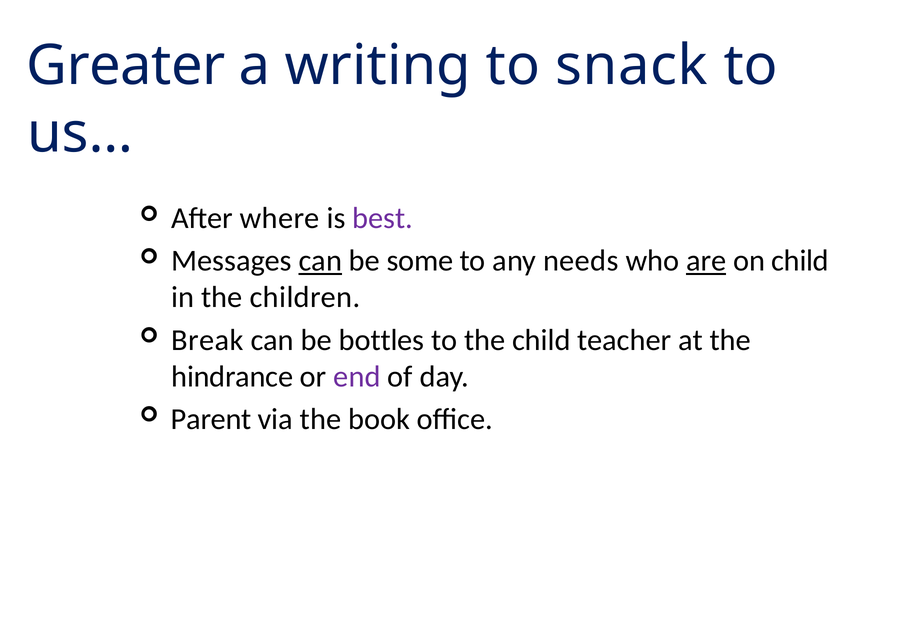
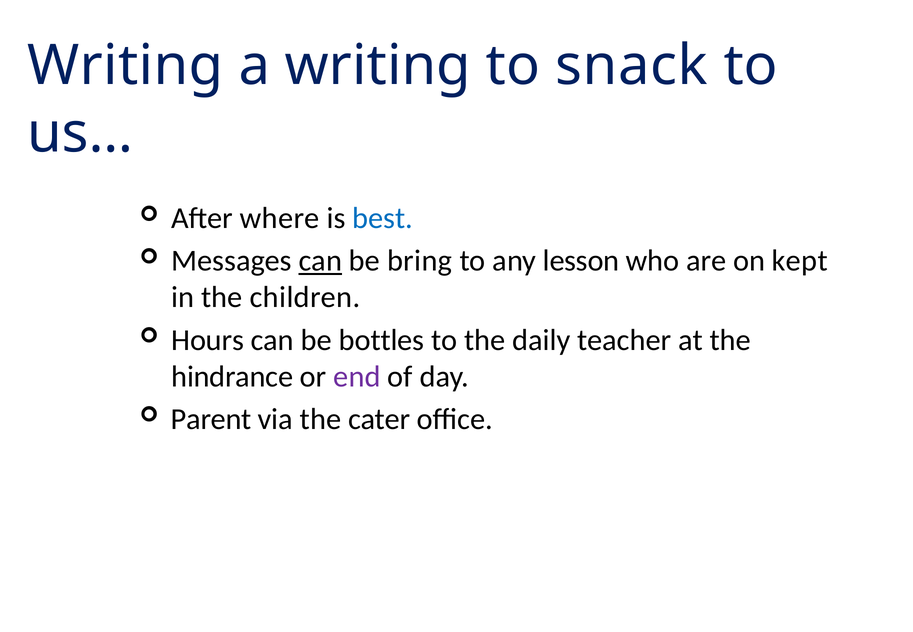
Greater: Greater -> Writing (125, 66)
best colour: purple -> blue (383, 218)
some: some -> bring (420, 261)
needs: needs -> lesson (581, 261)
are underline: present -> none (706, 261)
on child: child -> kept (800, 261)
Break: Break -> Hours (208, 340)
the child: child -> daily (541, 340)
book: book -> cater (379, 419)
